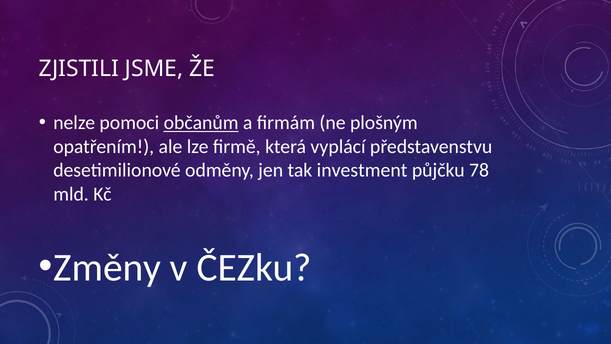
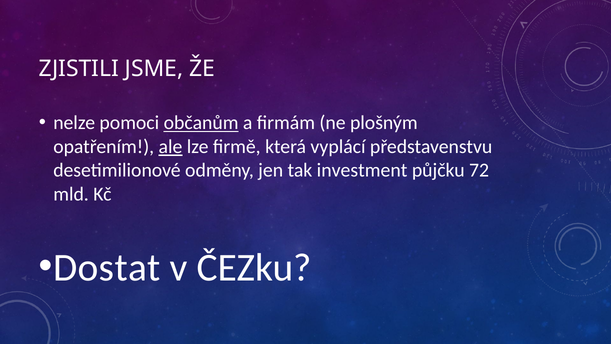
ale underline: none -> present (170, 147)
78: 78 -> 72 (479, 170)
Změny: Změny -> Dostat (107, 267)
